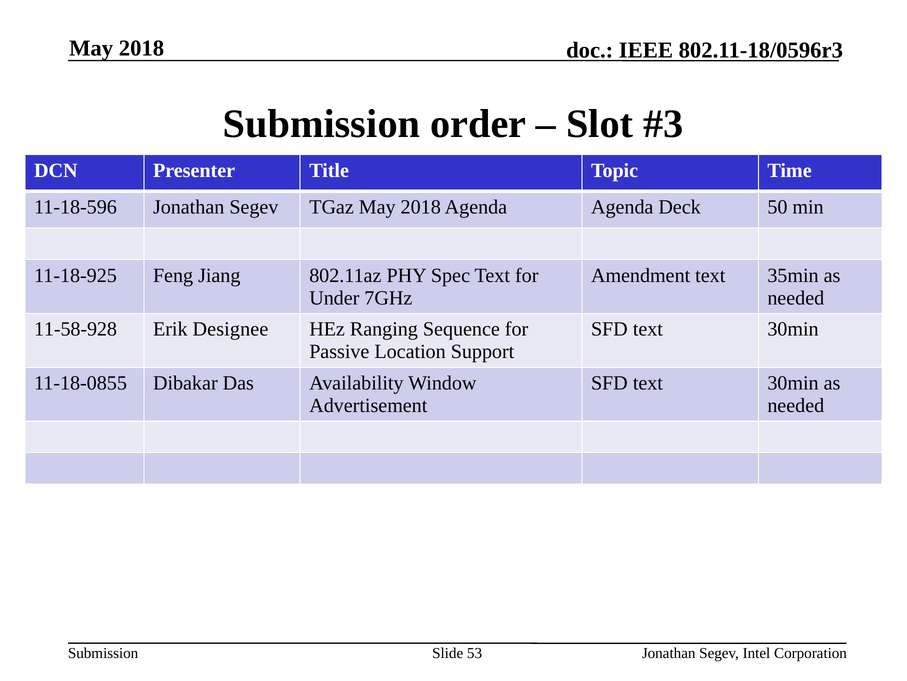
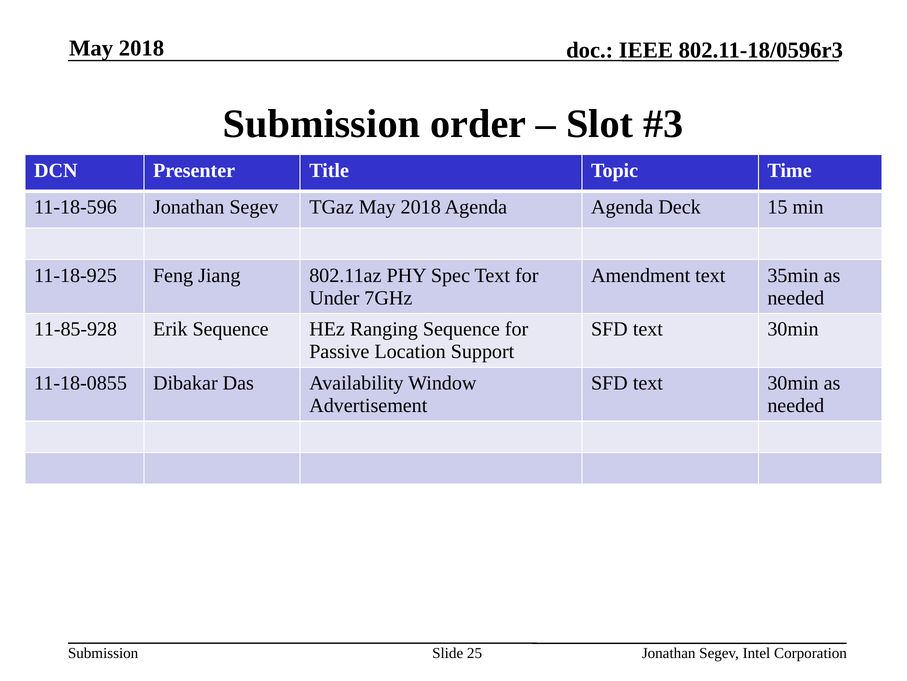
50: 50 -> 15 (777, 207)
11-58-928: 11-58-928 -> 11-85-928 (76, 329)
Erik Designee: Designee -> Sequence (231, 329)
53: 53 -> 25 (475, 652)
